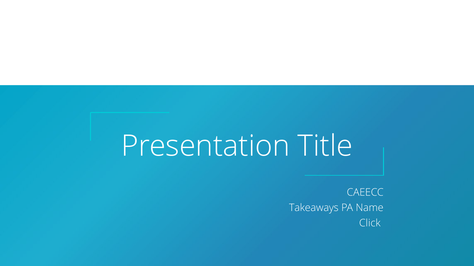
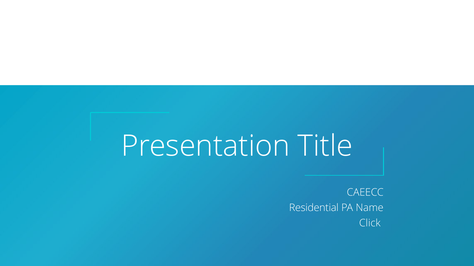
Takeaways: Takeaways -> Residential (314, 208)
